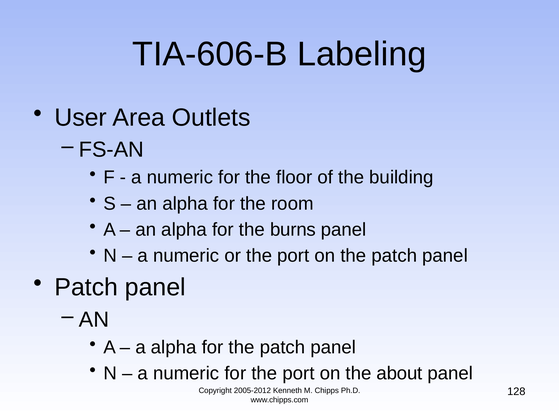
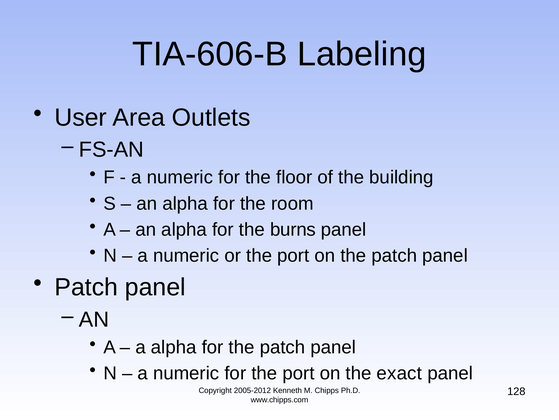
about: about -> exact (399, 373)
